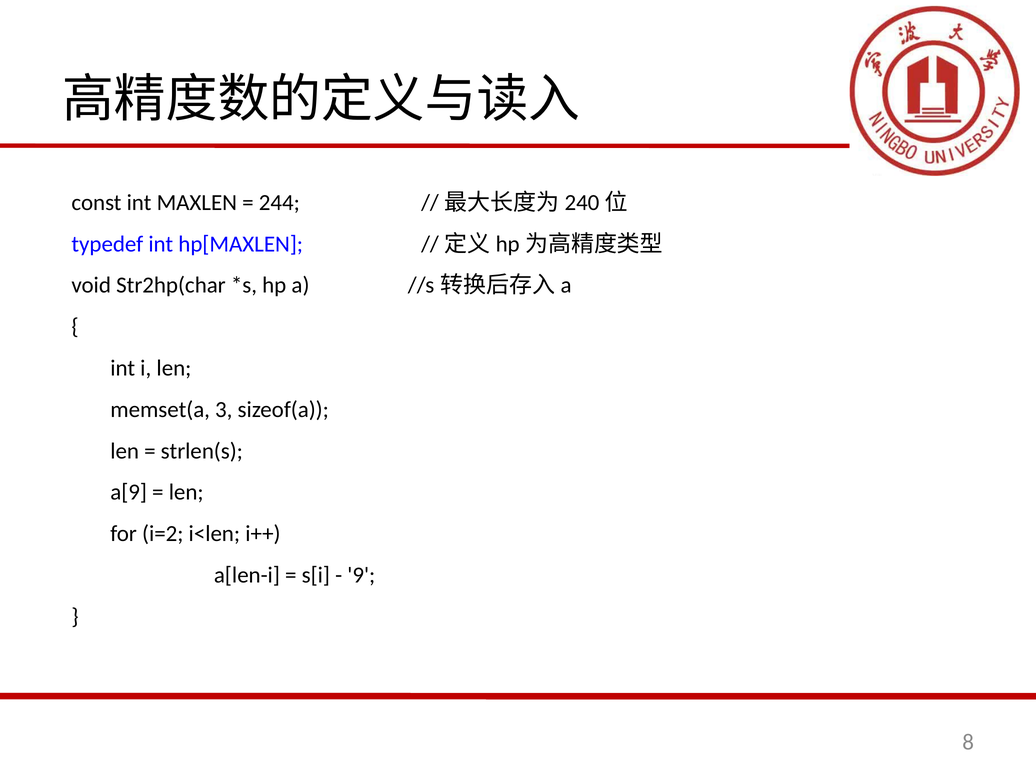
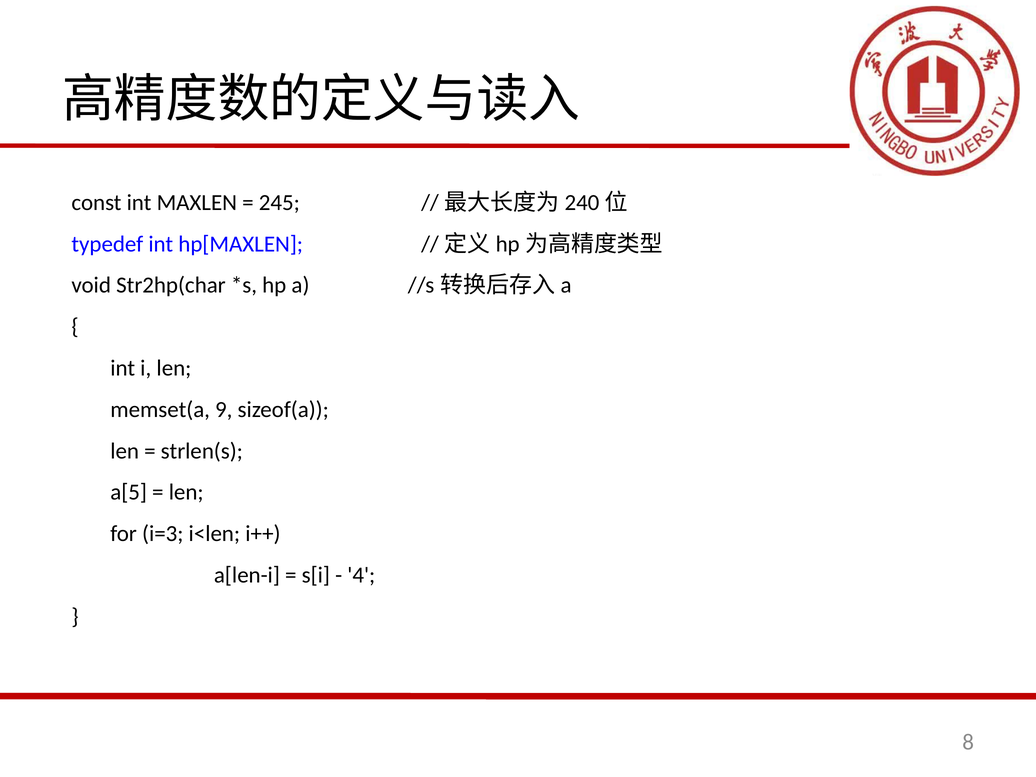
244: 244 -> 245 (279, 203)
3: 3 -> 9 (224, 410)
a[9: a[9 -> a[5 (129, 492)
i=2: i=2 -> i=3 (163, 534)
9: 9 -> 4 (361, 575)
